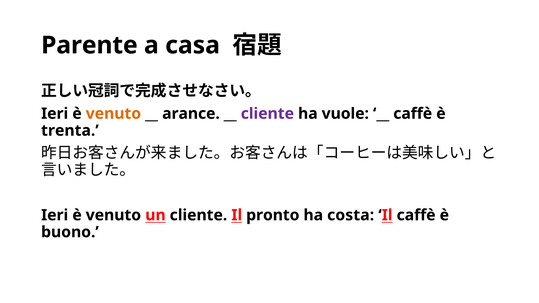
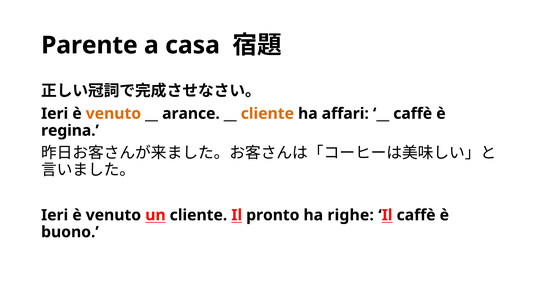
cliente colour: purple -> orange (267, 114)
vuole: vuole -> affari (345, 114)
trenta: trenta -> regina (70, 131)
costa: costa -> righe (351, 215)
